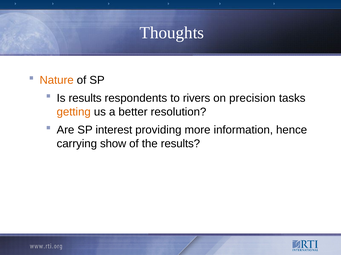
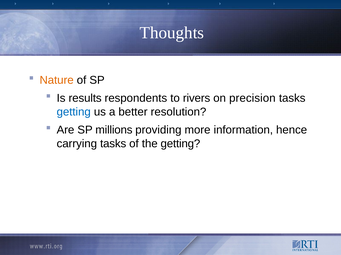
getting colour: orange -> blue (74, 112)
interest: interest -> millions (114, 130)
carrying show: show -> tasks (113, 144)
the results: results -> getting (180, 144)
